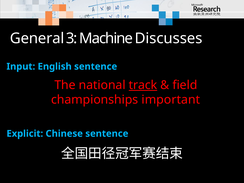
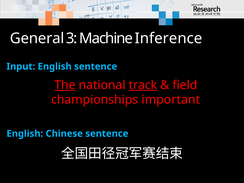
Discusses: Discusses -> Inference (169, 38)
The underline: none -> present (65, 85)
Explicit: Explicit -> English (25, 134)
